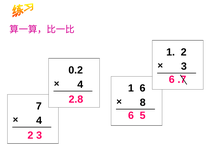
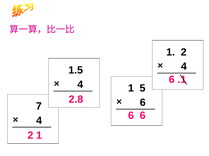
3: 3 -> 4 (184, 67)
0.2: 0.2 -> 1.5 (76, 71)
.7: .7 -> .1 (182, 80)
1 6: 6 -> 5 (143, 89)
8: 8 -> 6 (143, 103)
5: 5 -> 6 (143, 116)
2 3: 3 -> 1 (39, 136)
